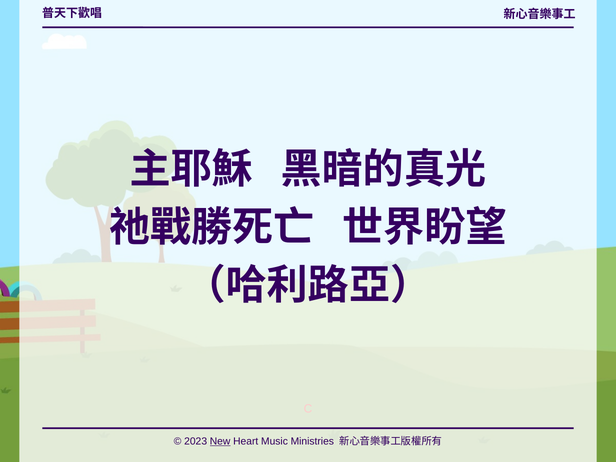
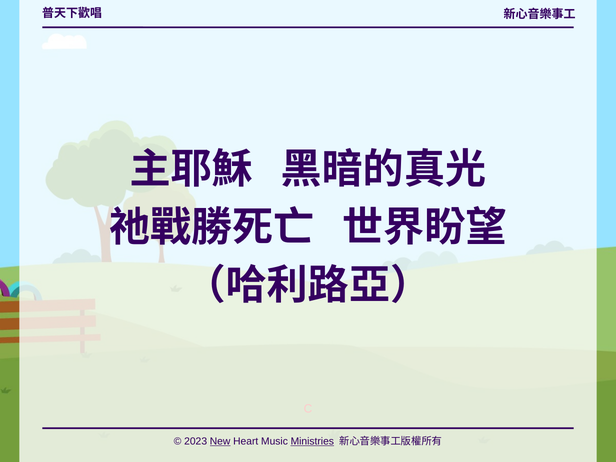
Ministries underline: none -> present (312, 441)
